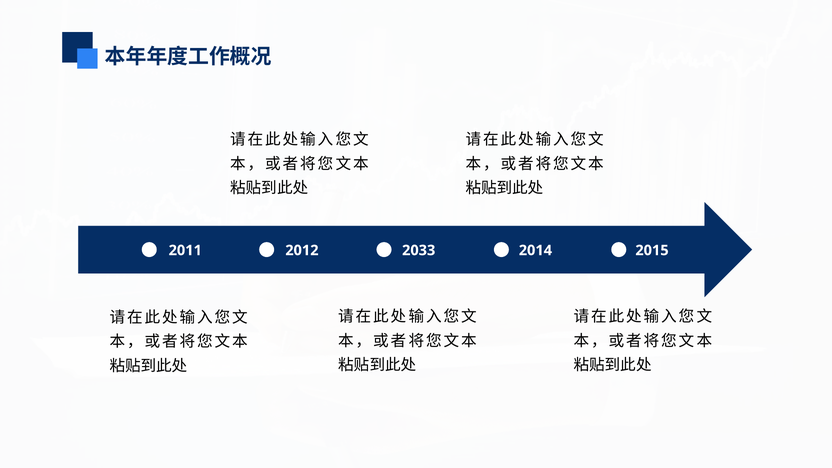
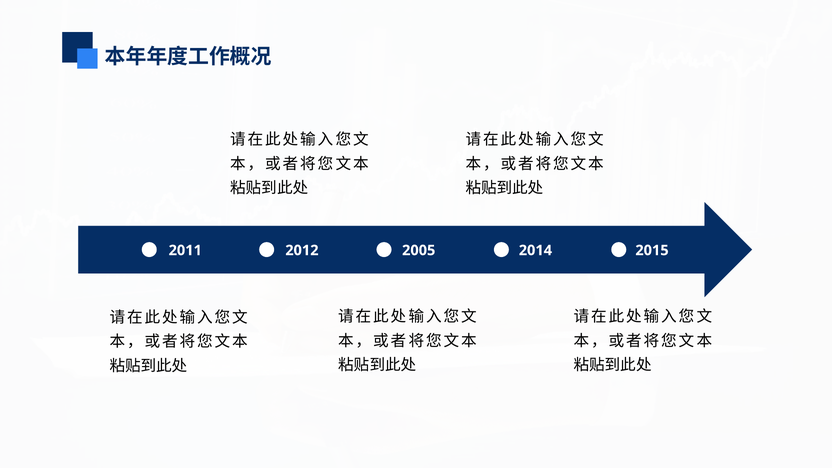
2033: 2033 -> 2005 (419, 250)
